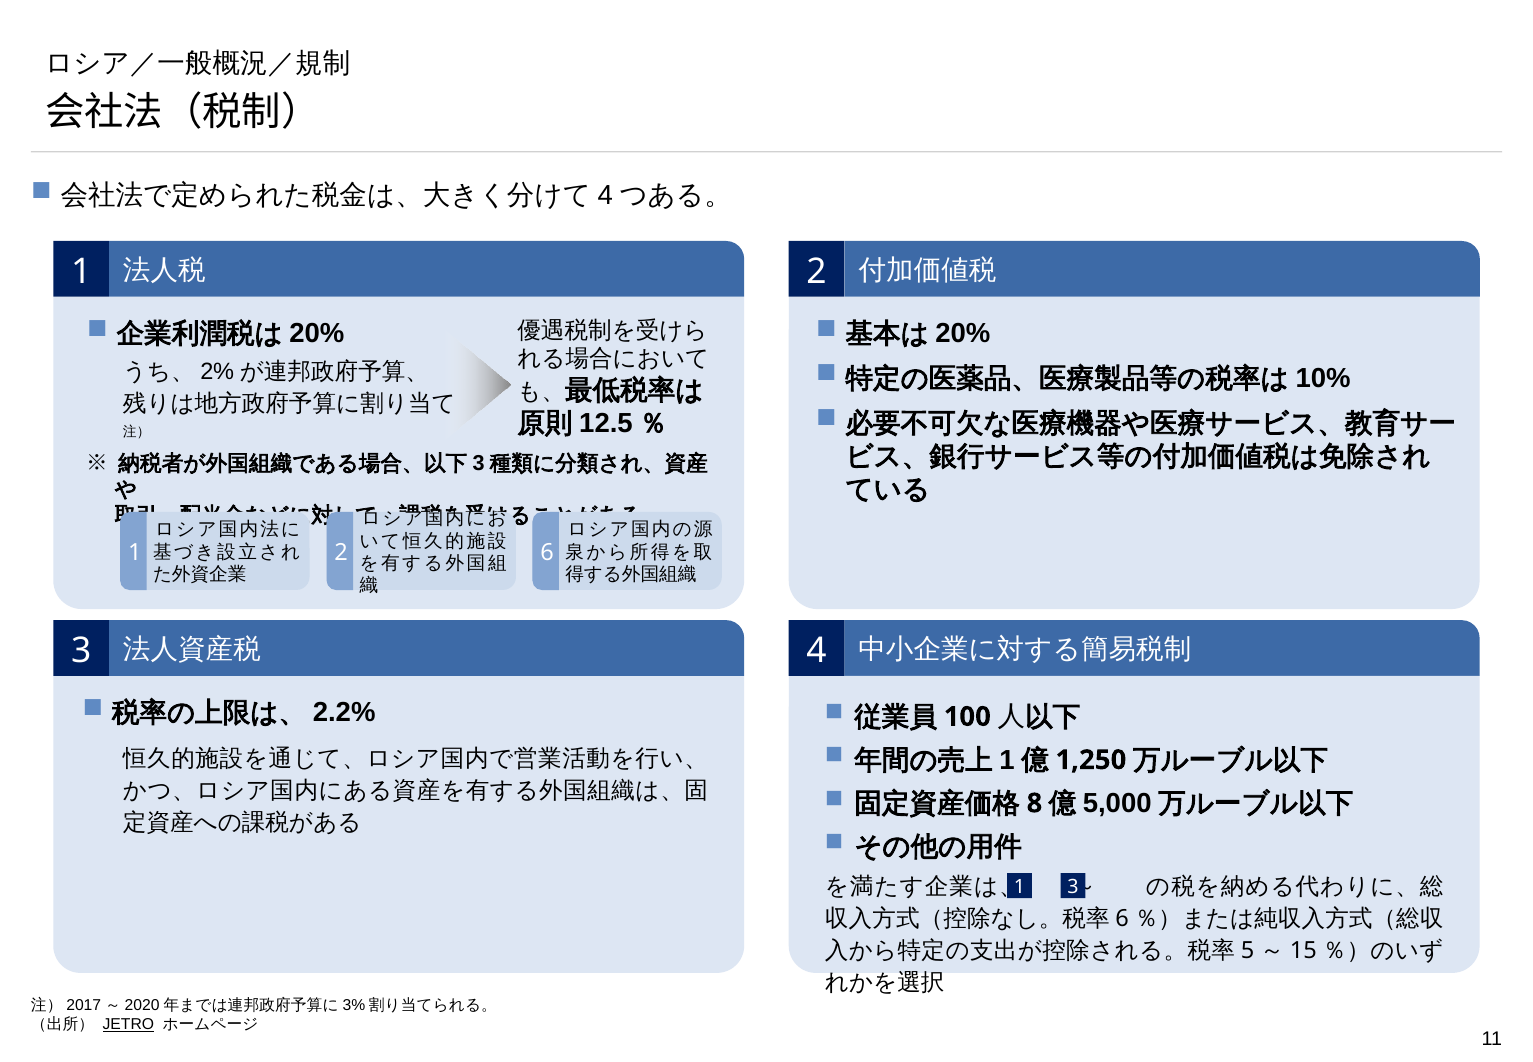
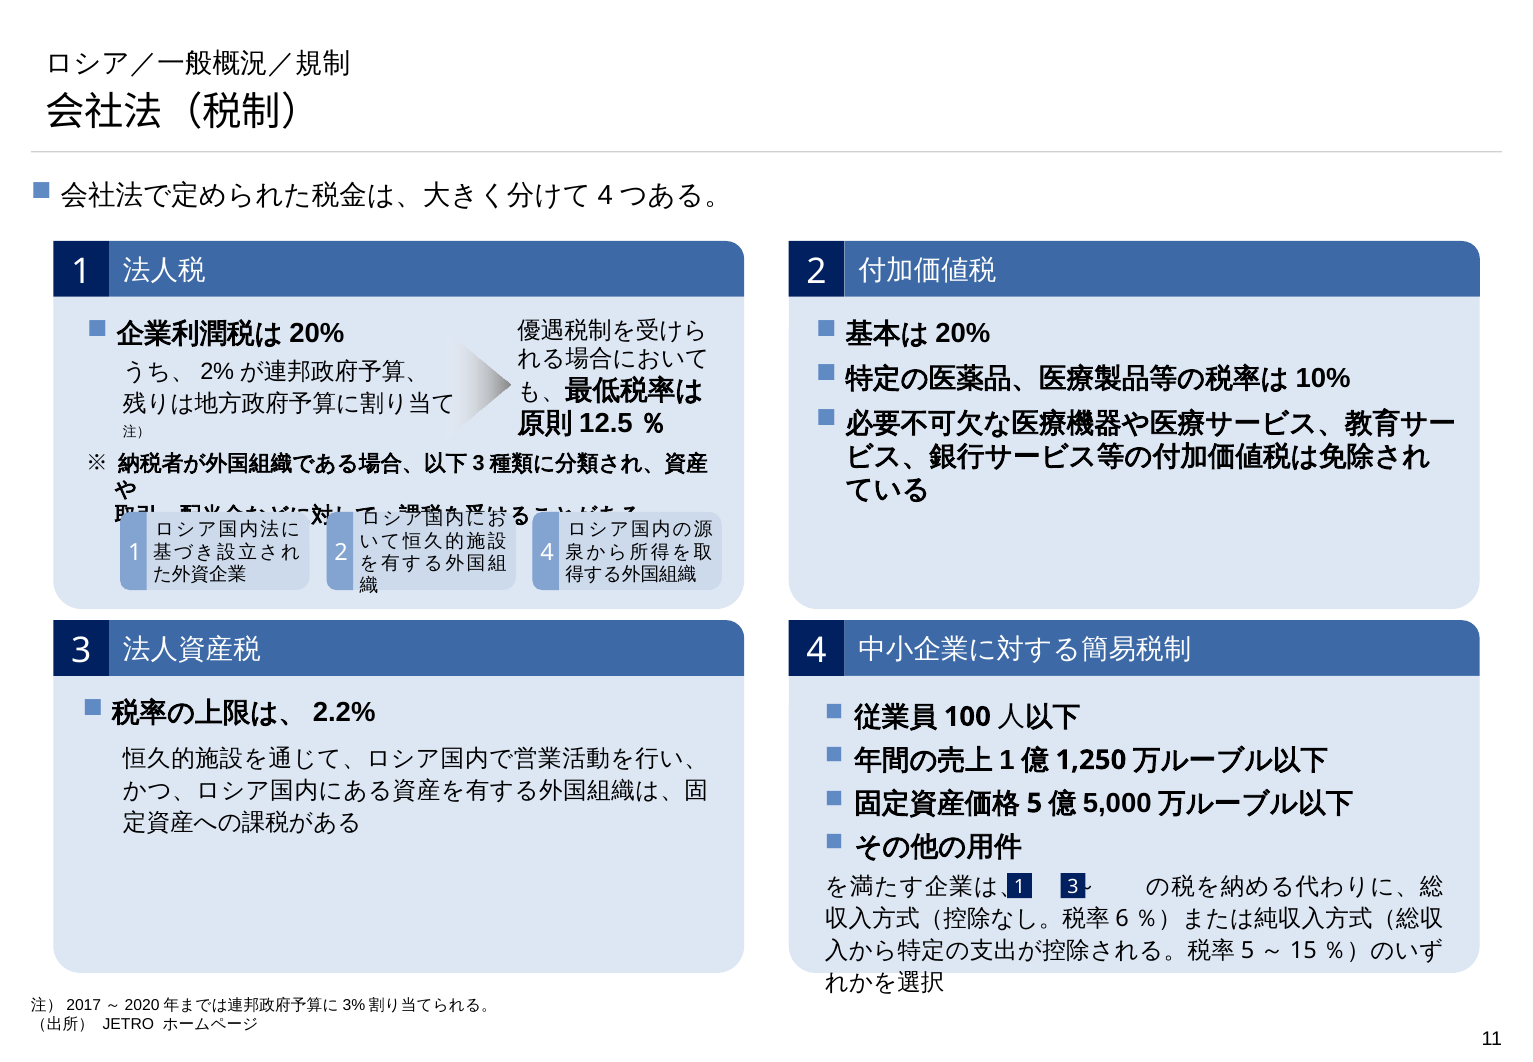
1 6: 6 -> 4 (547, 552)
8: 8 -> 5 (1034, 803)
JETRO underline: present -> none (128, 1024)
